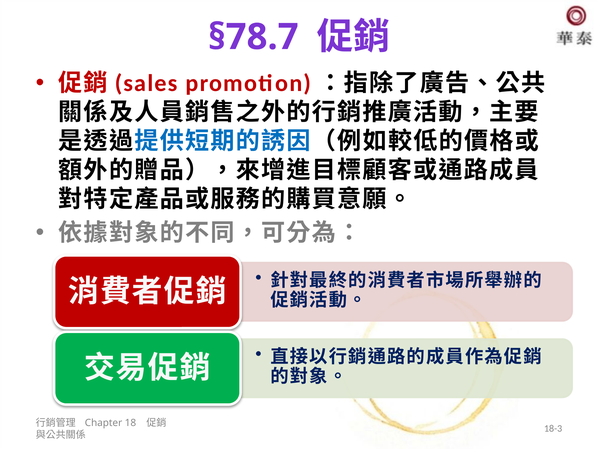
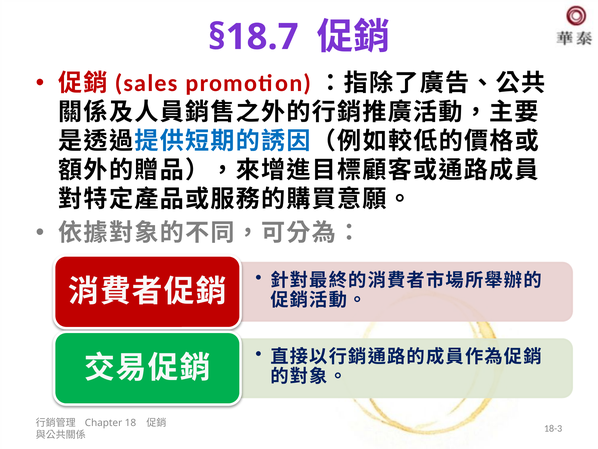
§78.7: §78.7 -> §18.7 (253, 37)
